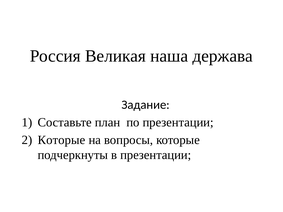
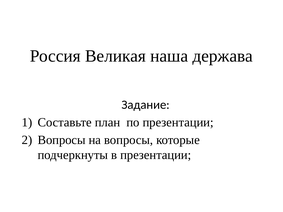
Которые: Которые -> Вопросы (62, 140)
